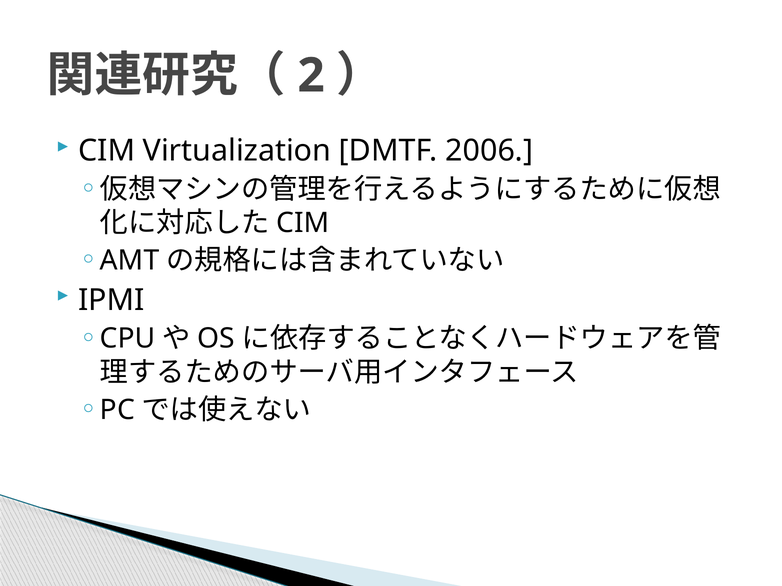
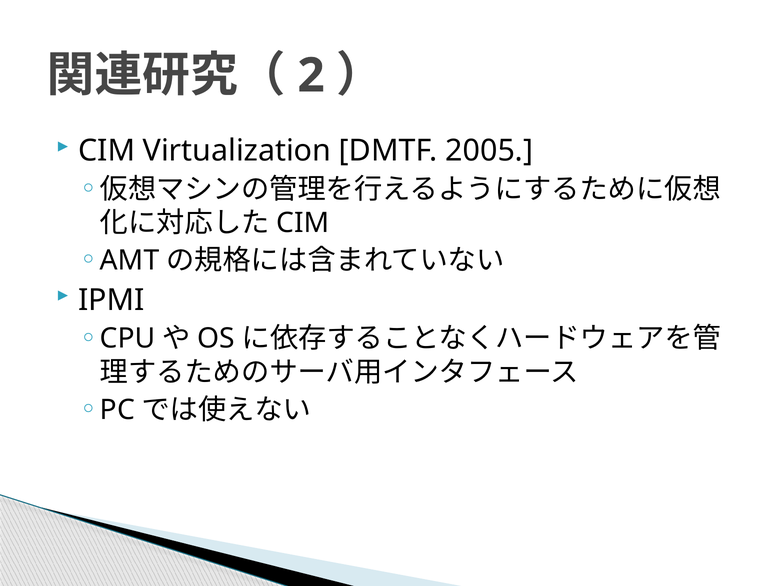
2006: 2006 -> 2005 (489, 151)
